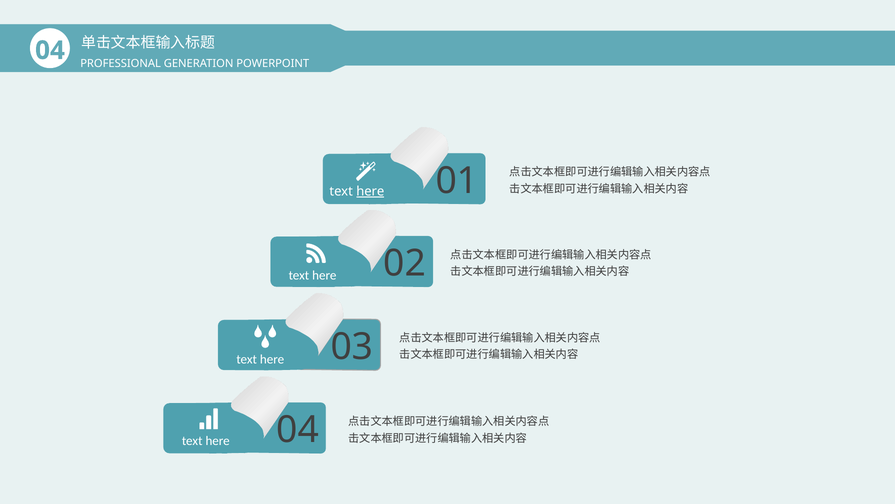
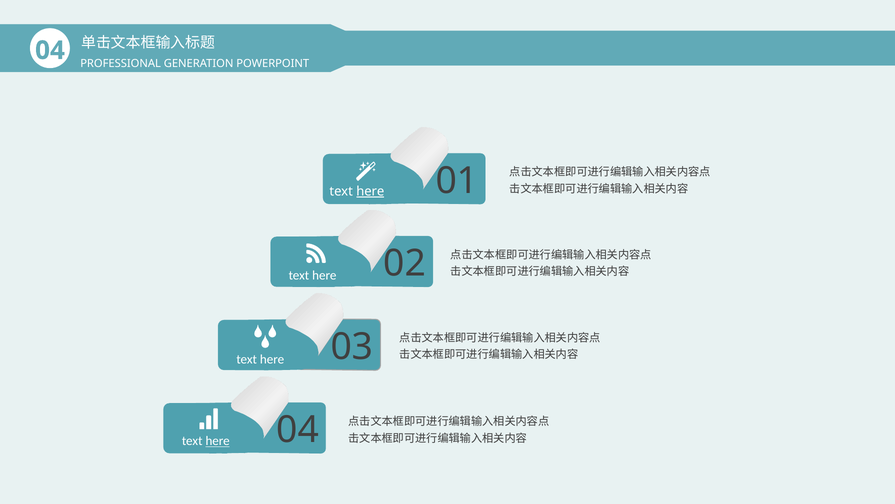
here underline: none -> present (218, 441)
